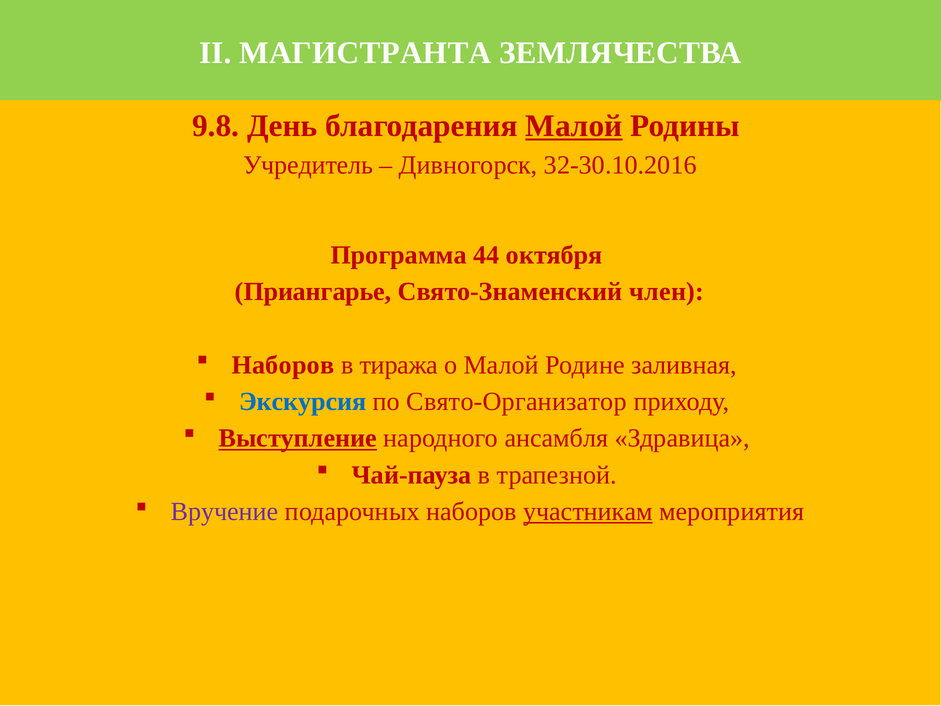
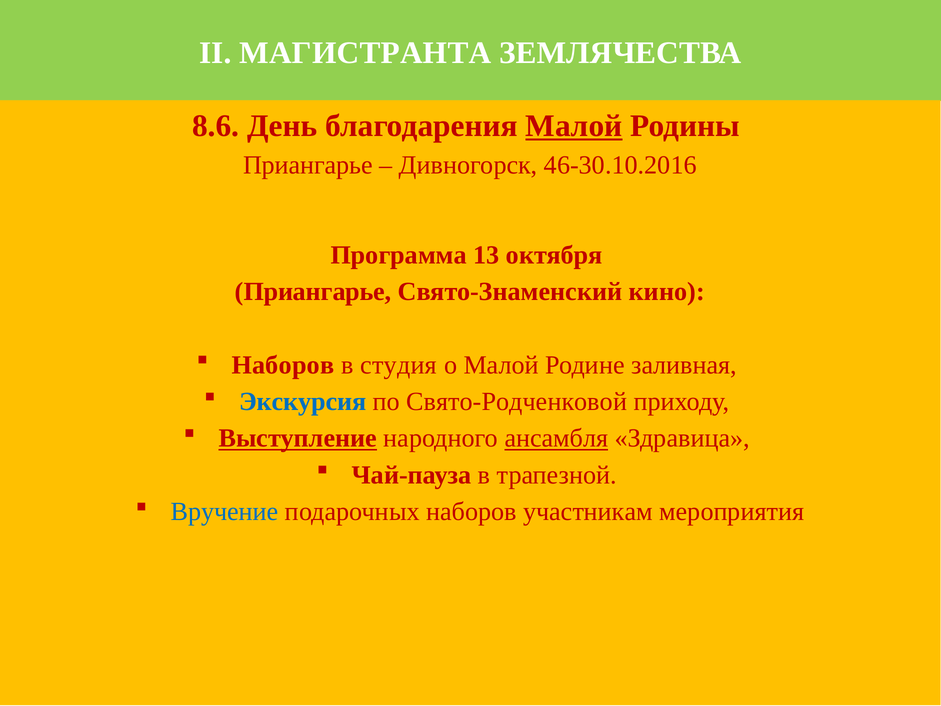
9.8: 9.8 -> 8.6 (216, 126)
Учредитель: Учредитель -> Приангарье (308, 165)
32-30.10.2016: 32-30.10.2016 -> 46-30.10.2016 (620, 165)
44: 44 -> 13 (486, 255)
член: член -> кино (667, 292)
тиража: тиража -> студия (399, 365)
Свято-Организатор: Свято-Организатор -> Свято-Родченковой (517, 402)
ансамбля underline: none -> present (556, 438)
Вручение colour: purple -> blue (225, 511)
участникам underline: present -> none (588, 511)
